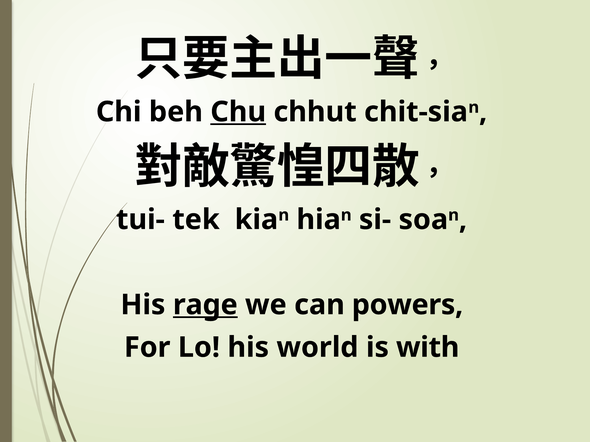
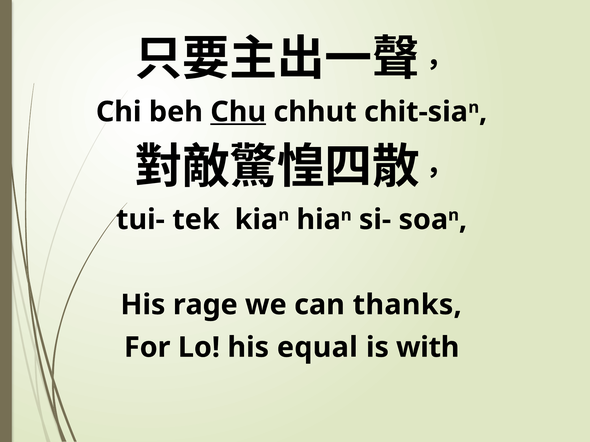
rage underline: present -> none (205, 305)
powers: powers -> thanks (407, 305)
world: world -> equal (317, 348)
